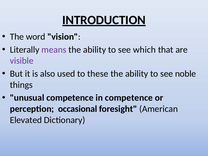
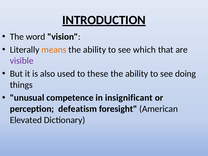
means colour: purple -> orange (54, 50)
noble: noble -> doing (185, 74)
in competence: competence -> insignificant (129, 98)
occasional: occasional -> defeatism (78, 109)
